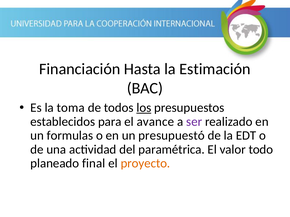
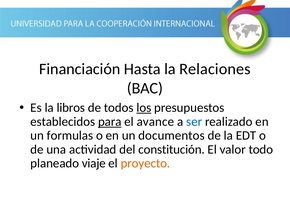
Estimación: Estimación -> Relaciones (215, 69)
toma: toma -> libros (71, 108)
para underline: none -> present (110, 122)
ser colour: purple -> blue (194, 122)
presupuestó: presupuestó -> documentos (171, 136)
paramétrica: paramétrica -> constitución (172, 150)
final: final -> viaje (94, 164)
